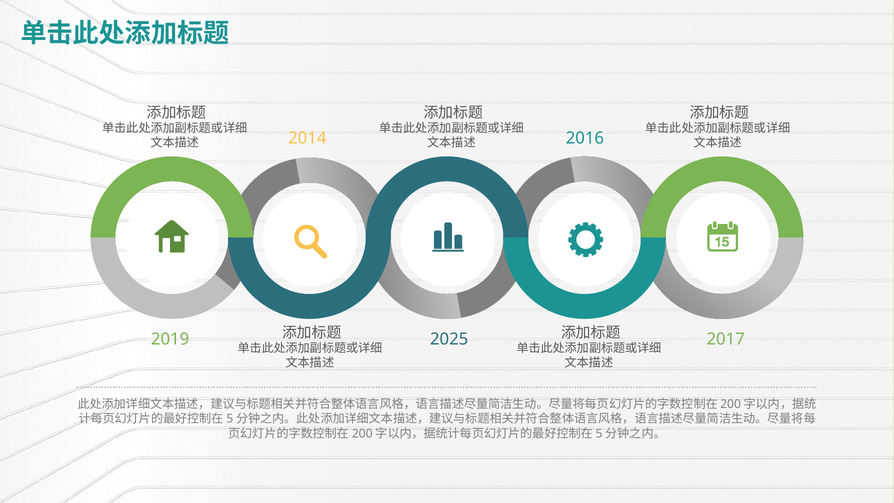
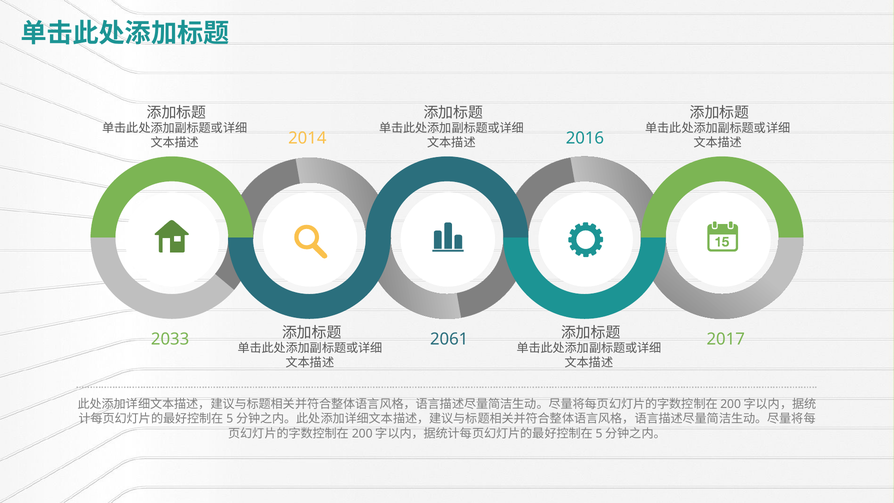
2019: 2019 -> 2033 (170, 339)
2025: 2025 -> 2061 (449, 339)
